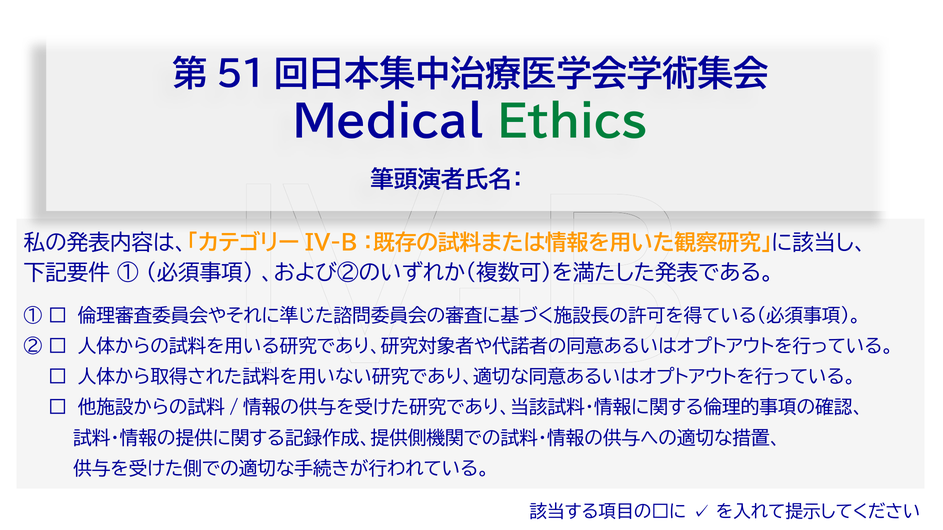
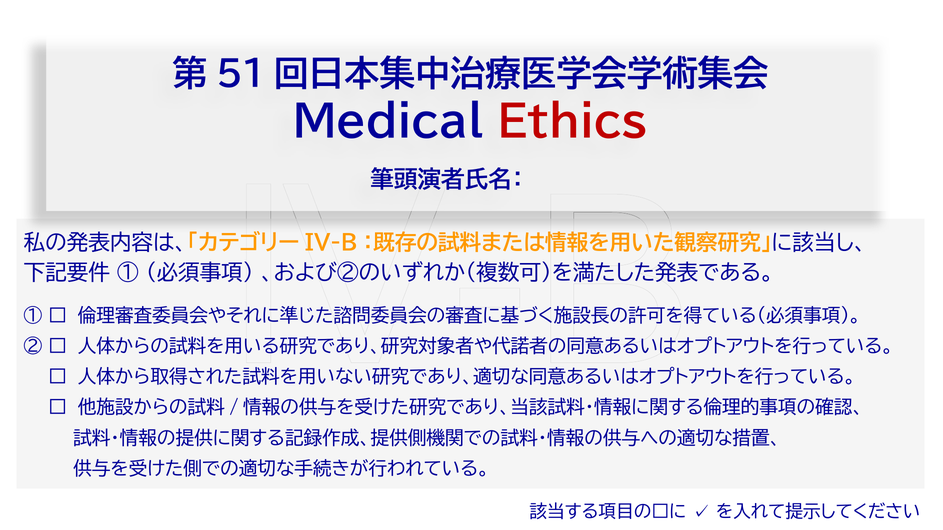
Ethics colour: green -> red (572, 123)
